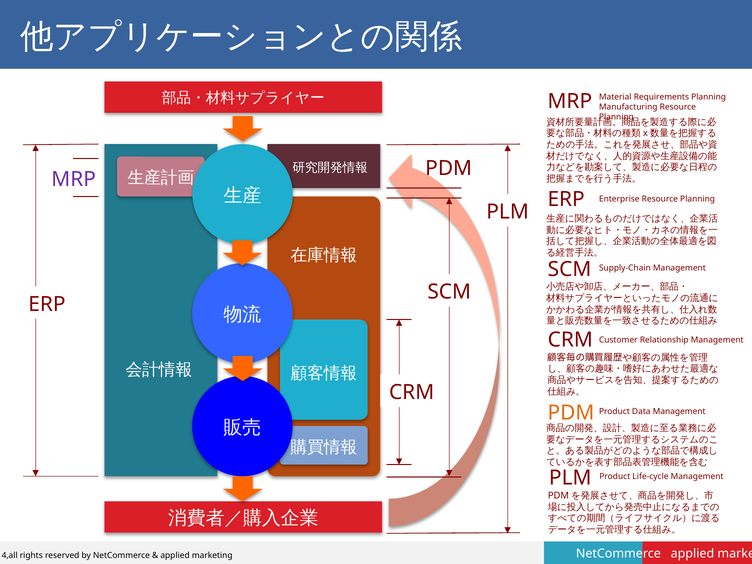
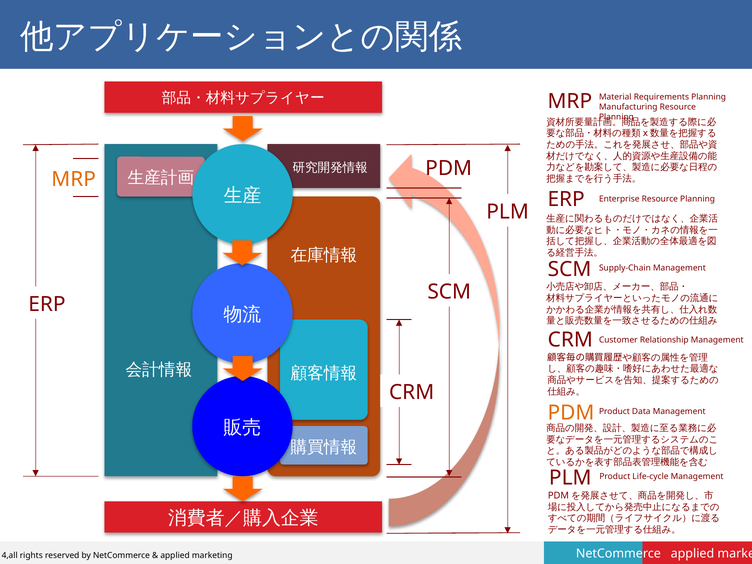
MRP colour: purple -> orange (74, 180)
